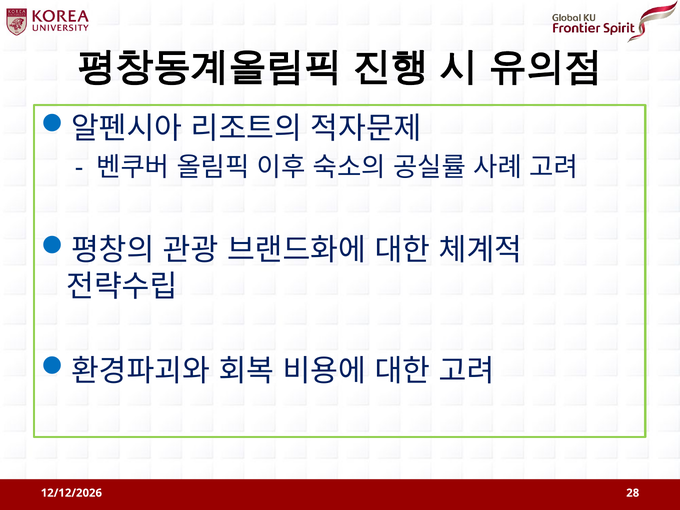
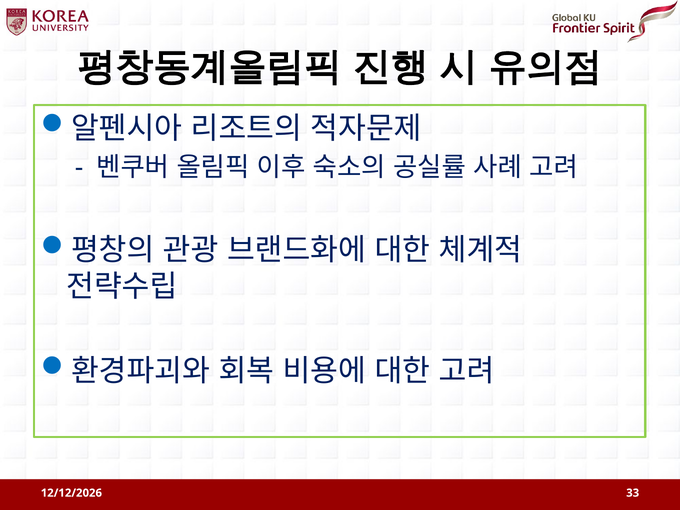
28: 28 -> 33 (633, 493)
